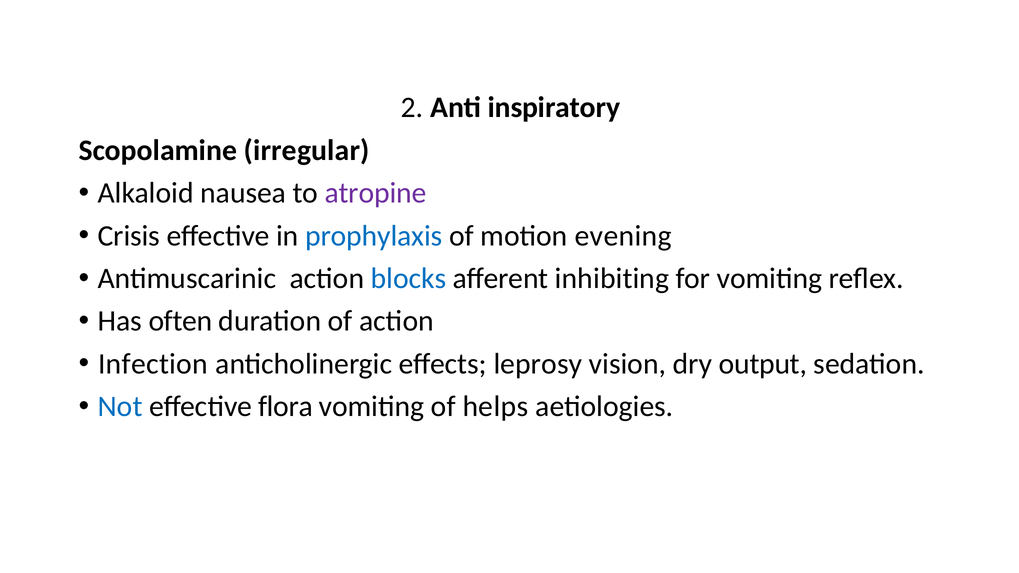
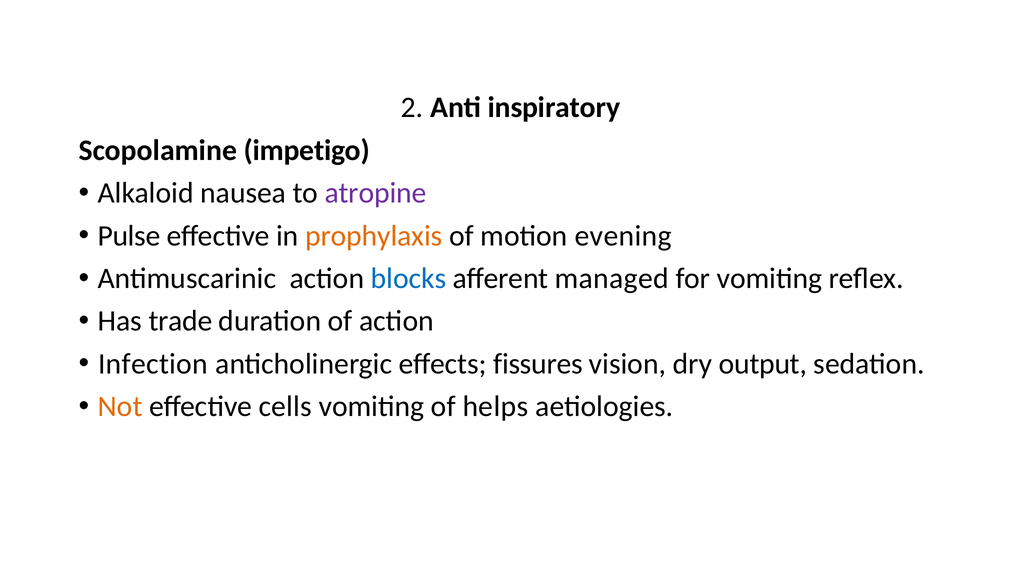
irregular: irregular -> impetigo (307, 150)
Crisis: Crisis -> Pulse (129, 236)
prophylaxis colour: blue -> orange (374, 236)
inhibiting: inhibiting -> managed (612, 279)
often: often -> trade (180, 321)
leprosy: leprosy -> fissures (538, 364)
Not colour: blue -> orange (120, 407)
flora: flora -> cells (285, 407)
